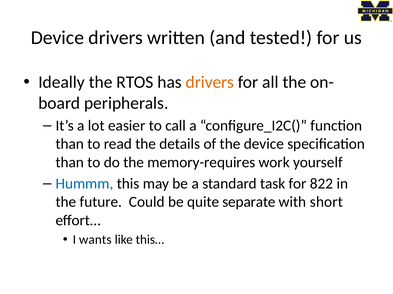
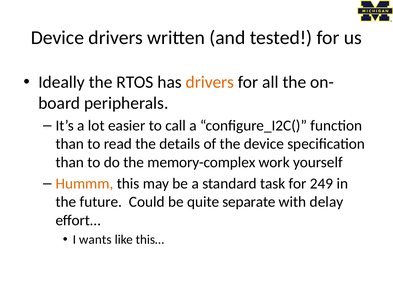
memory-requires: memory-requires -> memory-complex (201, 163)
Hummm colour: blue -> orange (84, 184)
822: 822 -> 249 (321, 184)
short: short -> delay (326, 202)
